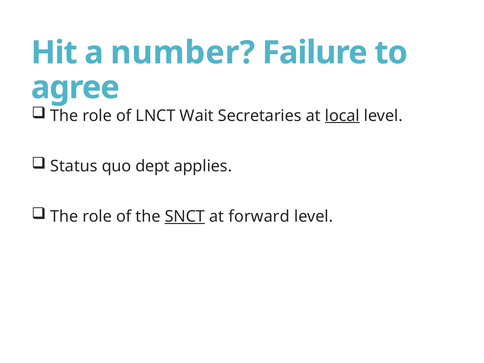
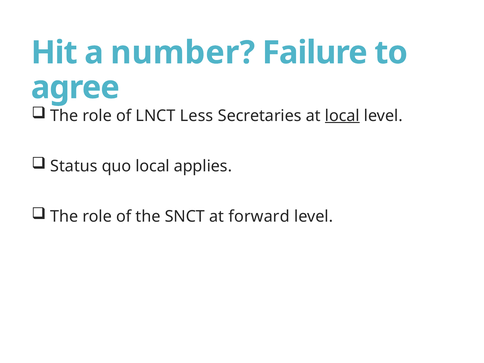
Wait: Wait -> Less (197, 116)
quo dept: dept -> local (153, 166)
SNCT underline: present -> none (185, 216)
